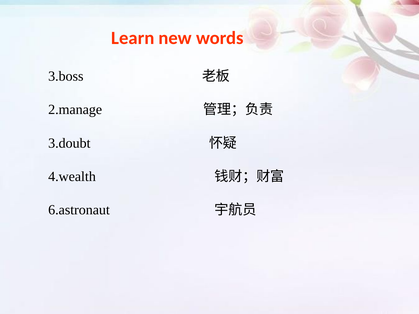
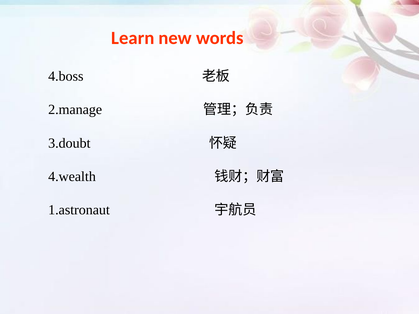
3.boss: 3.boss -> 4.boss (66, 76)
6.astronaut: 6.astronaut -> 1.astronaut (79, 210)
